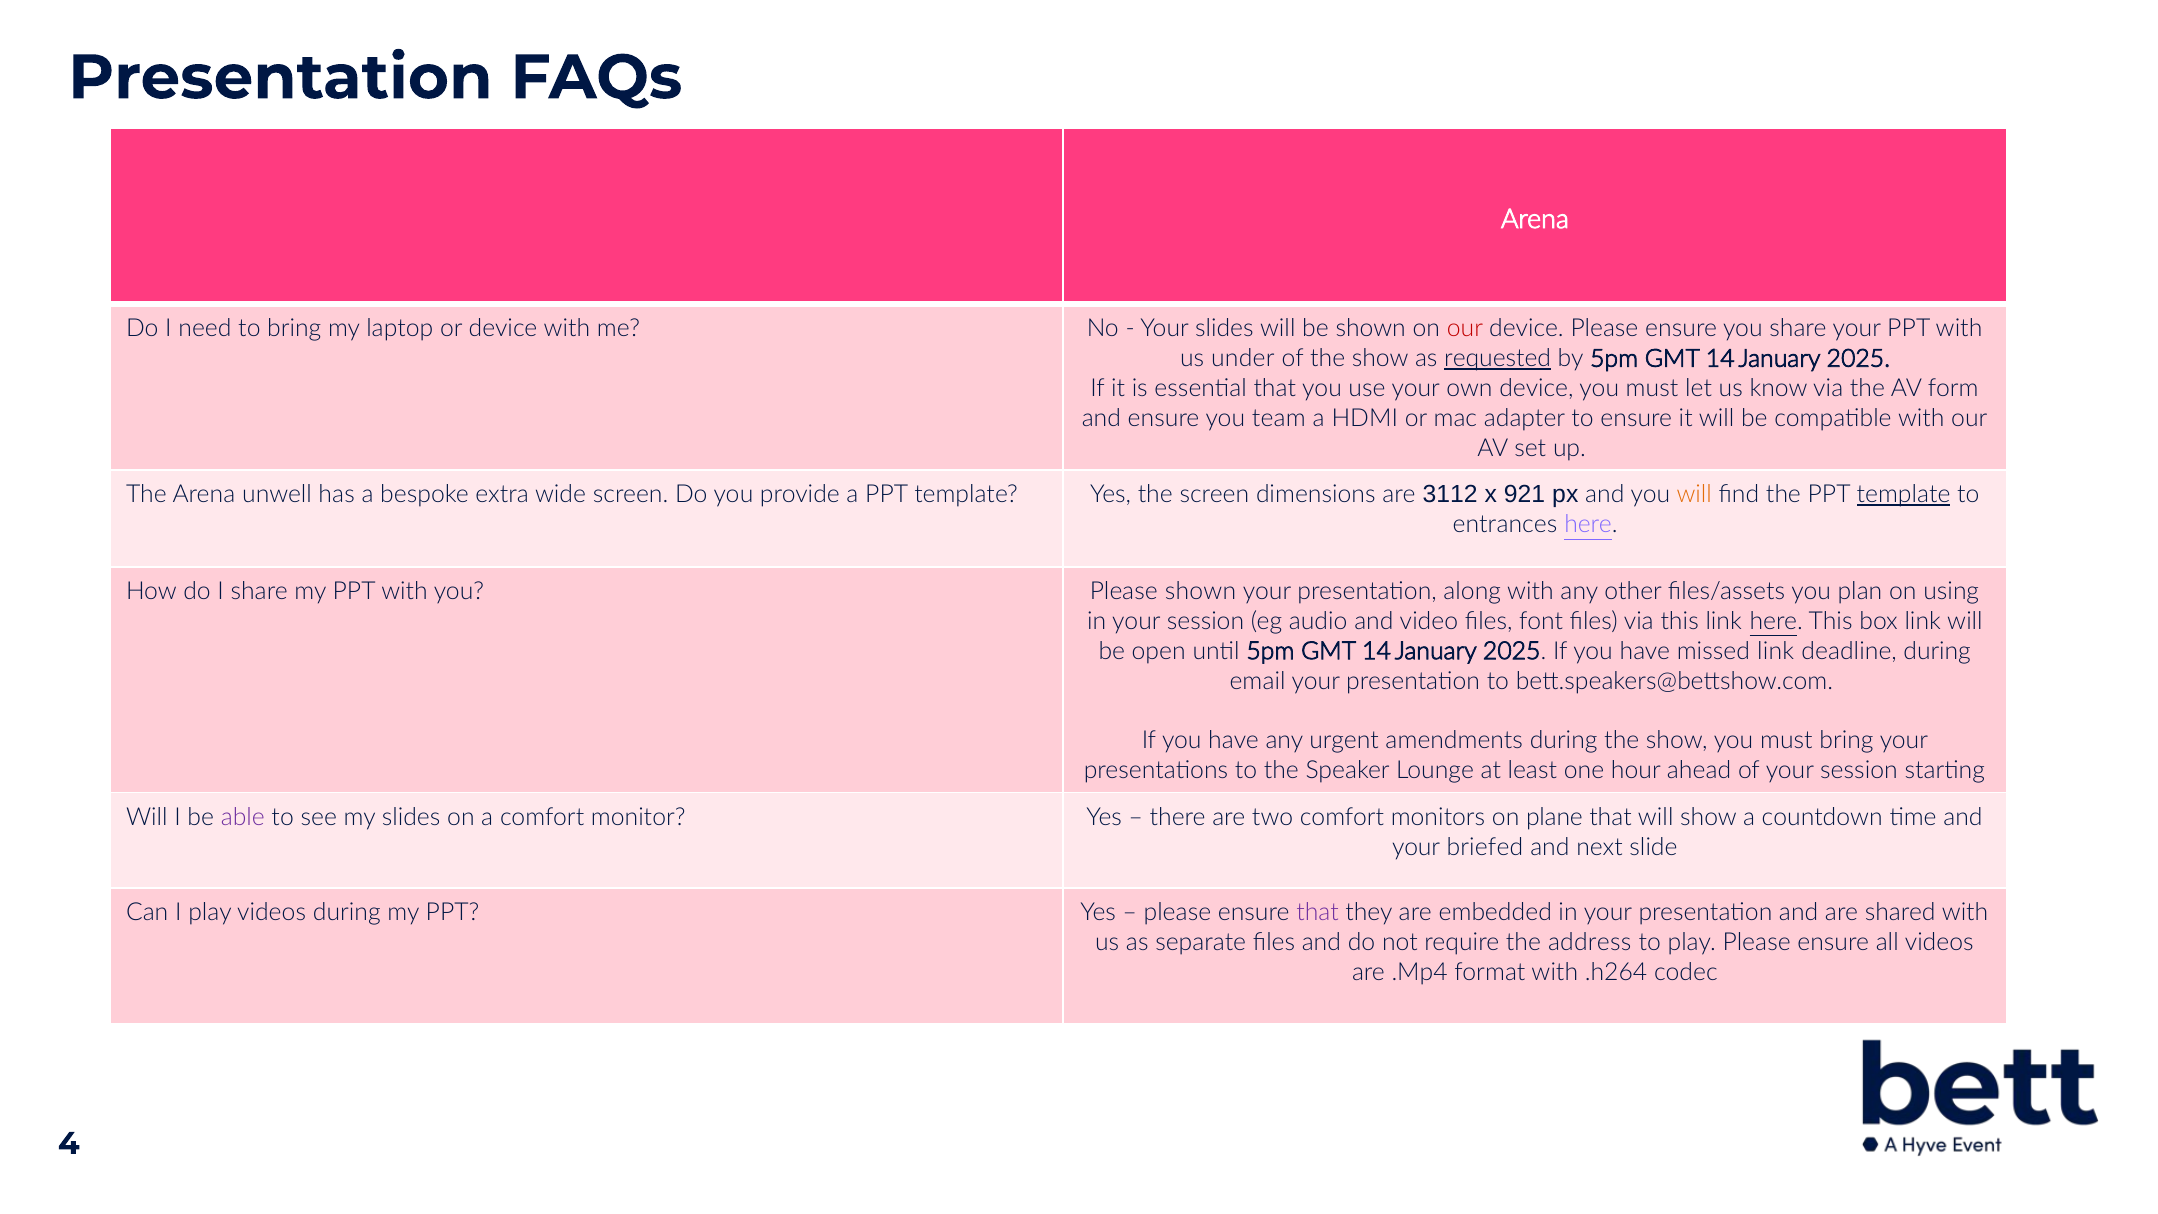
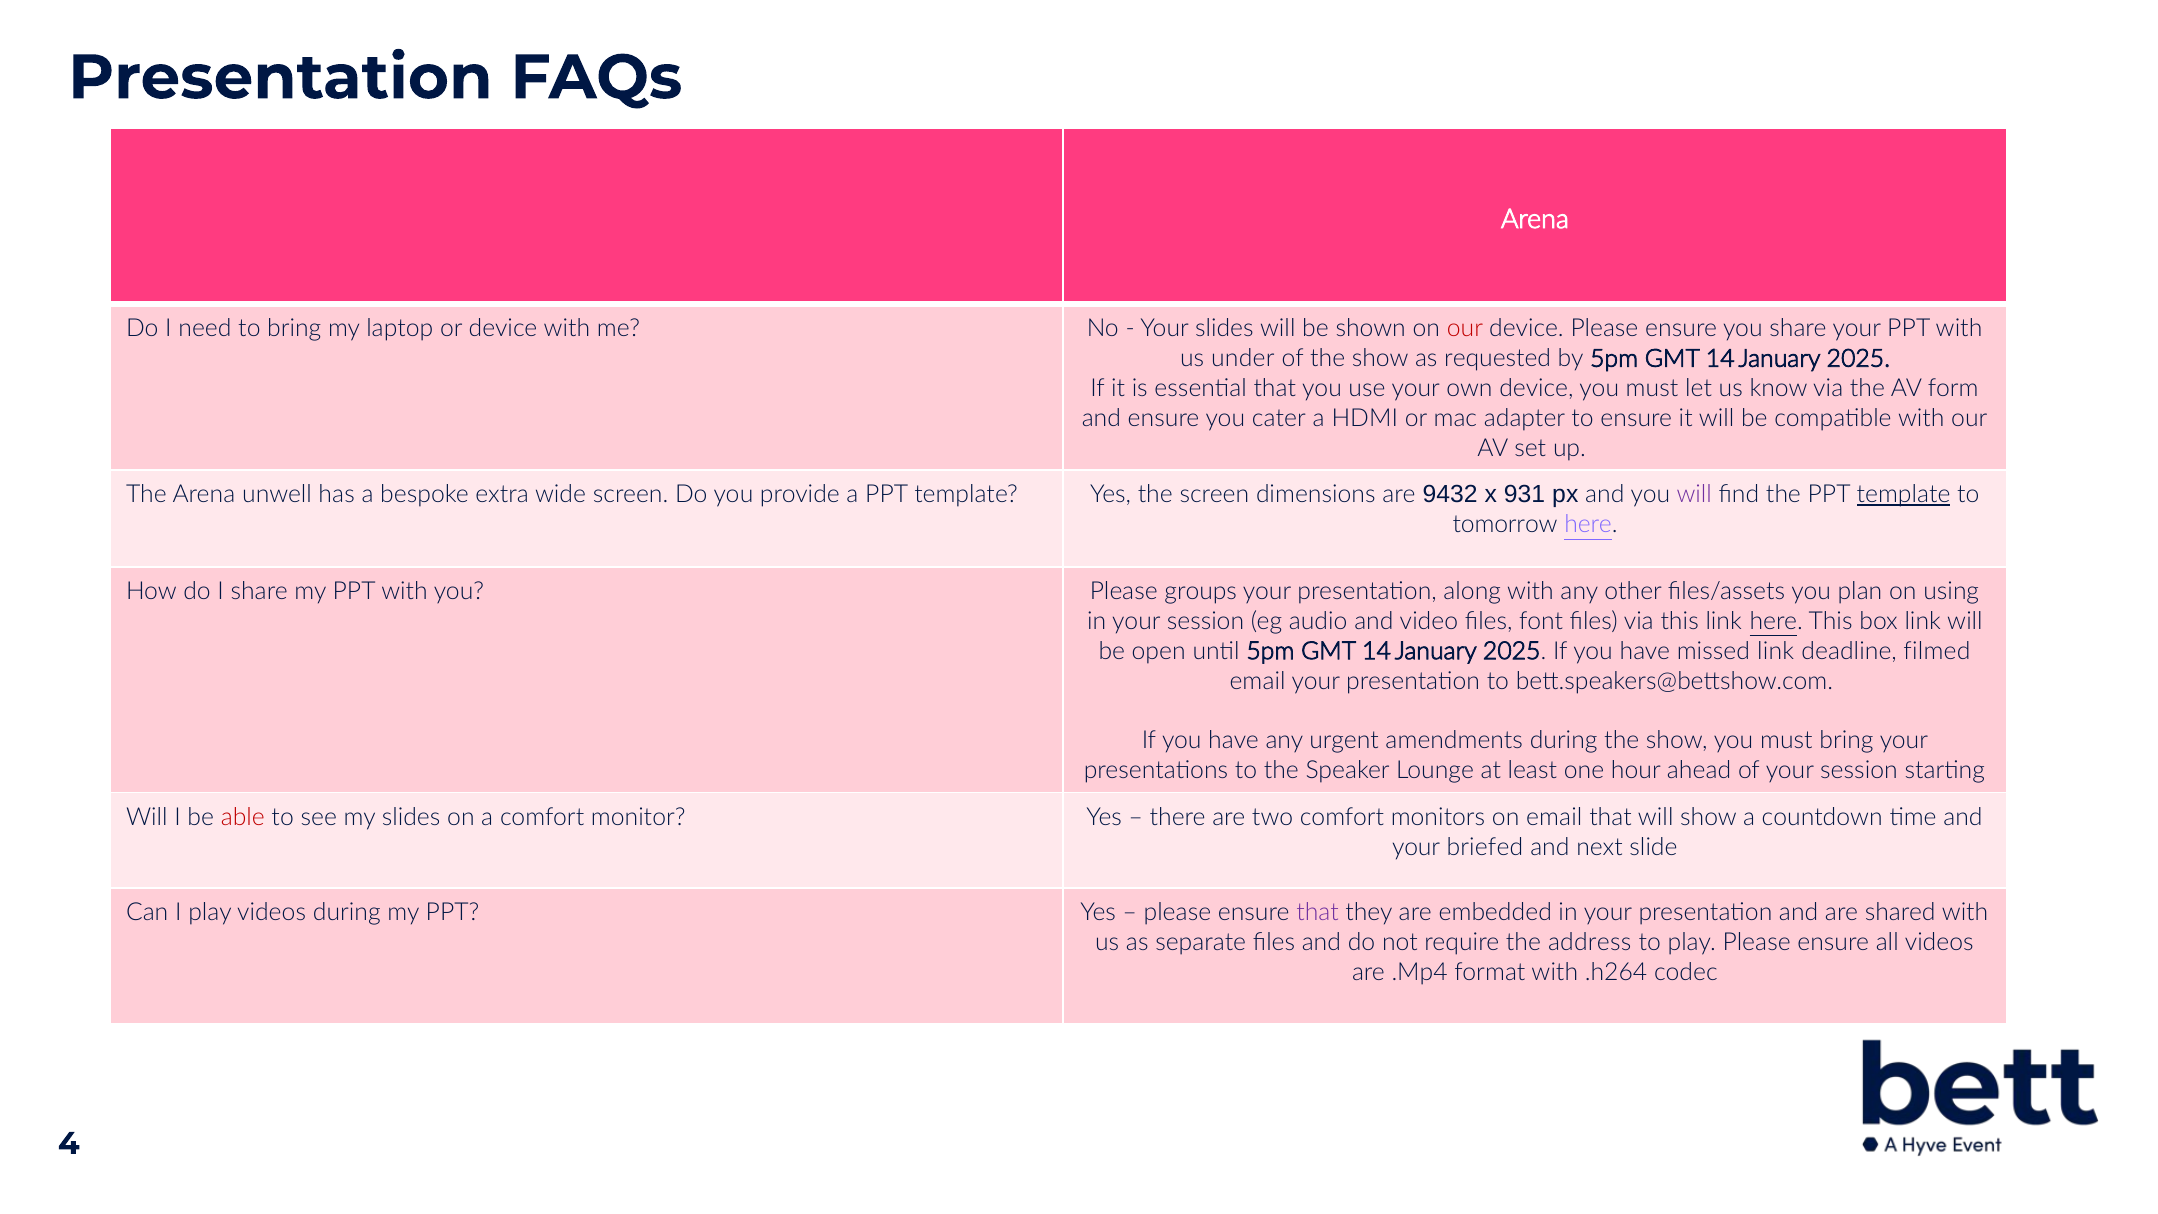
requested underline: present -> none (1498, 358)
team: team -> cater (1279, 418)
3112: 3112 -> 9432 (1450, 495)
921: 921 -> 931 (1525, 495)
will colour: orange -> purple (1694, 495)
entrances: entrances -> tomorrow (1505, 524)
Please shown: shown -> groups (1201, 591)
deadline during: during -> filmed (1937, 651)
able colour: purple -> red (243, 817)
on plane: plane -> email (1554, 817)
